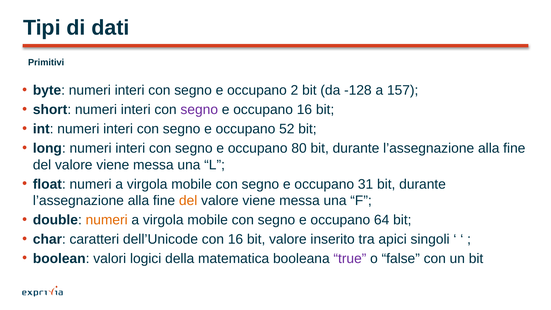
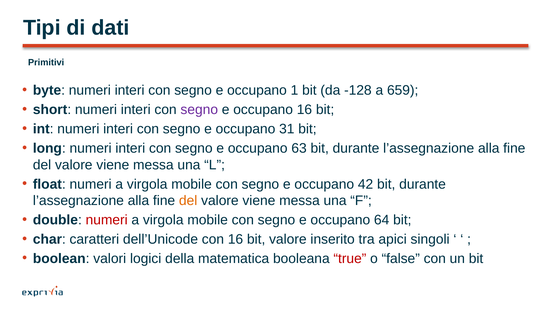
2: 2 -> 1 (294, 90)
157: 157 -> 659 (403, 90)
52: 52 -> 31 (287, 129)
80: 80 -> 63 (299, 148)
31: 31 -> 42 (366, 184)
numeri colour: orange -> red (107, 220)
true colour: purple -> red (350, 258)
